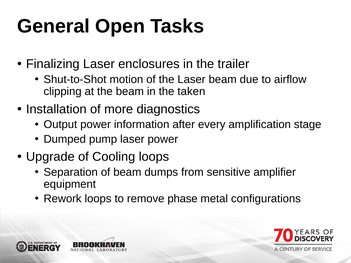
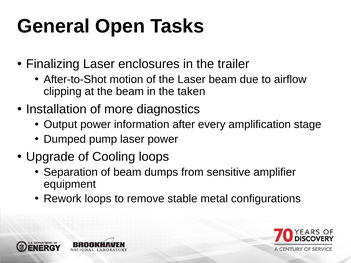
Shut-to-Shot: Shut-to-Shot -> After-to-Shot (75, 79)
phase: phase -> stable (182, 199)
